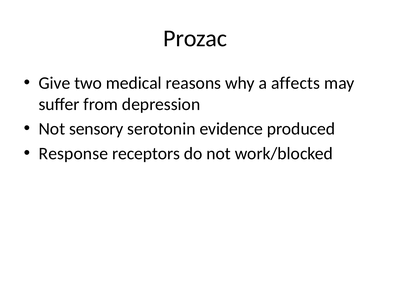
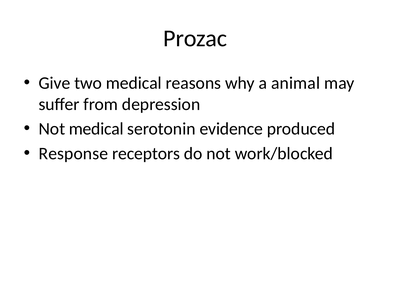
affects: affects -> animal (296, 83)
Not sensory: sensory -> medical (96, 129)
